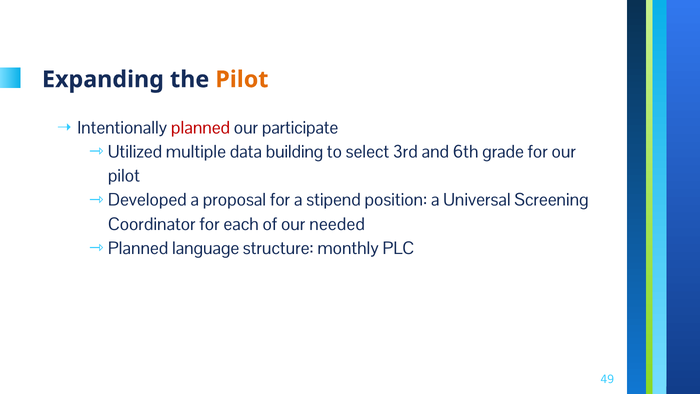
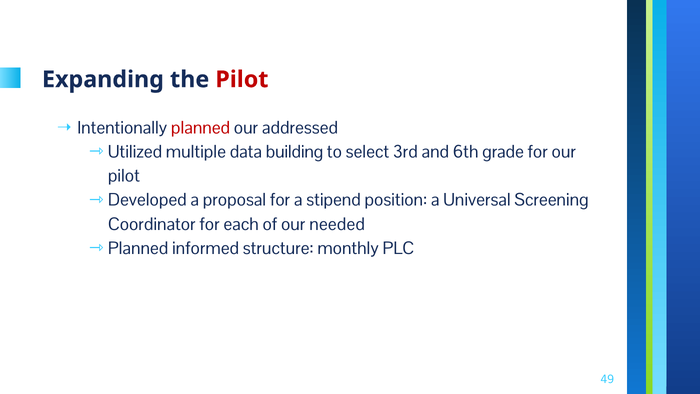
Pilot colour: orange -> red (242, 79)
participate: participate -> addressed (300, 128)
language: language -> informed (206, 248)
